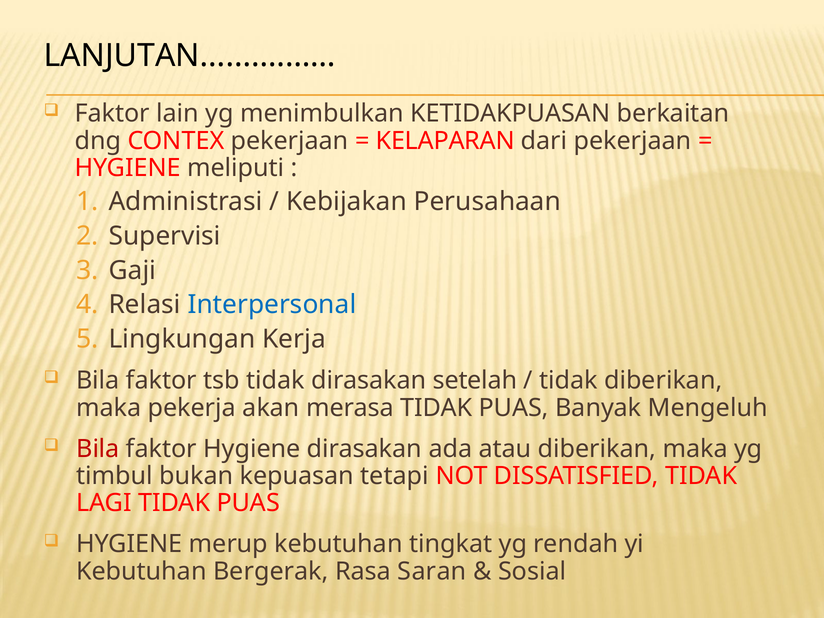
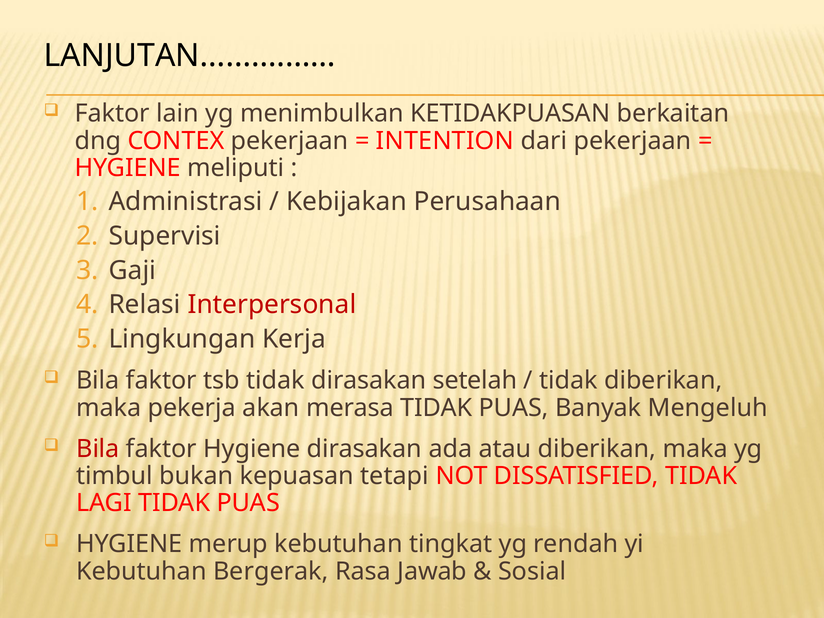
KELAPARAN: KELAPARAN -> INTENTION (445, 141)
Interpersonal colour: blue -> red (272, 305)
Saran: Saran -> Jawab (432, 571)
